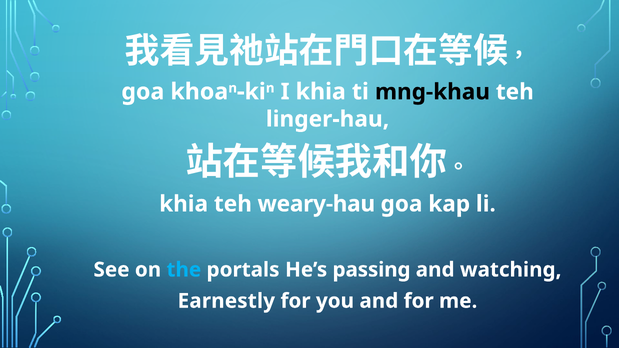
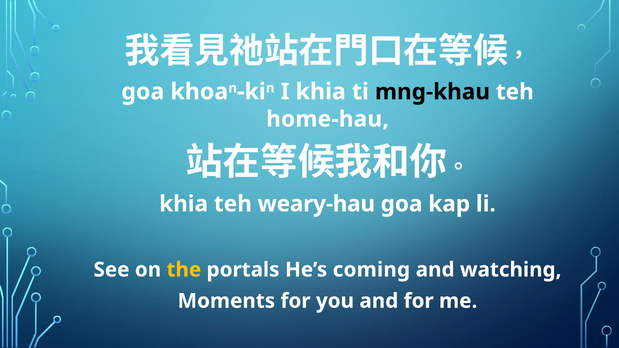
linger-hau: linger-hau -> home-hau (327, 119)
the colour: light blue -> yellow (184, 270)
passing: passing -> coming (371, 270)
Earnestly: Earnestly -> Moments (226, 301)
